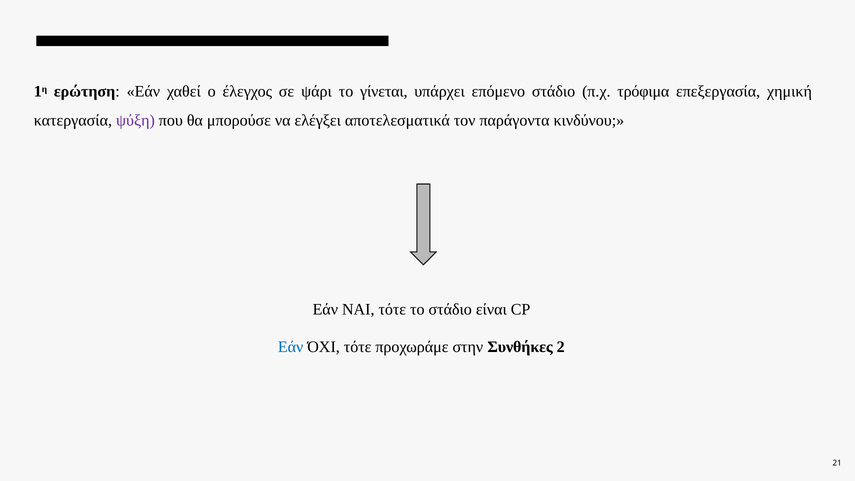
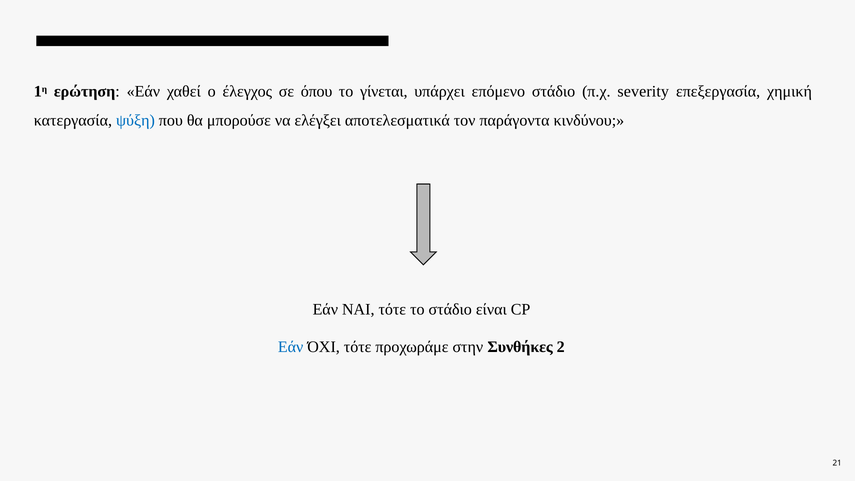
ψάρι: ψάρι -> όπου (317, 92)
τρόφιμα: τρόφιμα -> severity (643, 92)
ψύξη colour: purple -> blue (135, 120)
